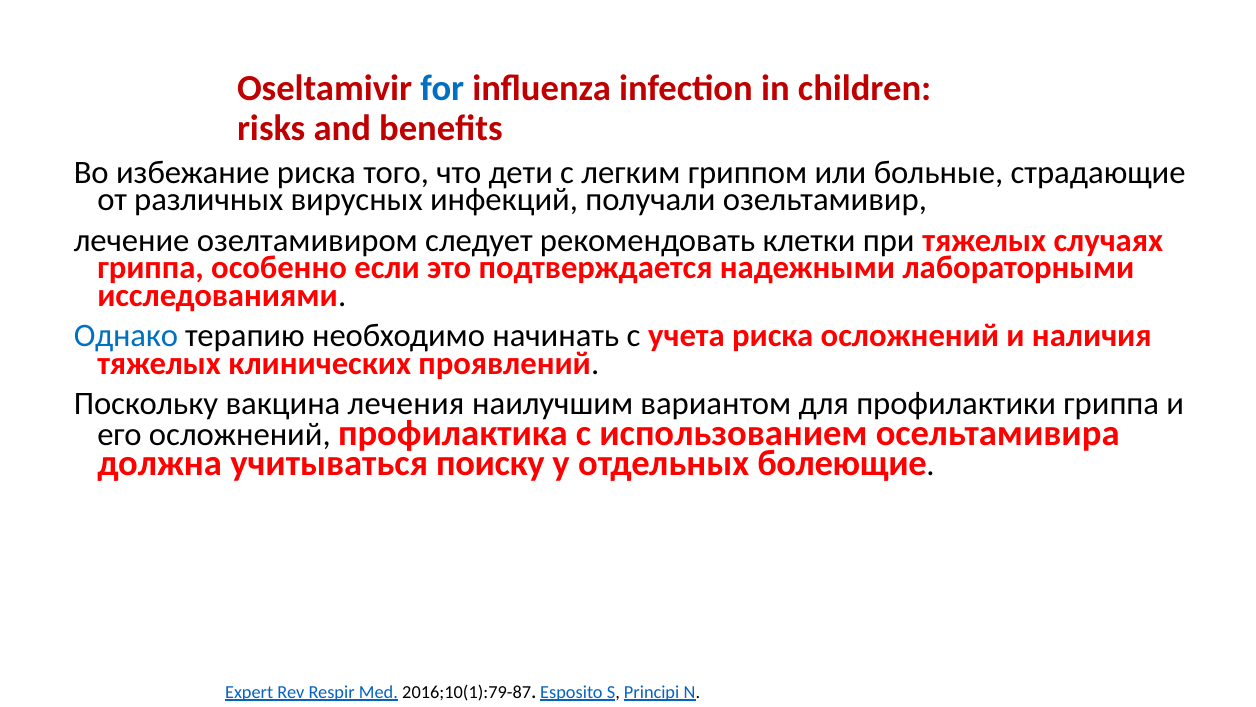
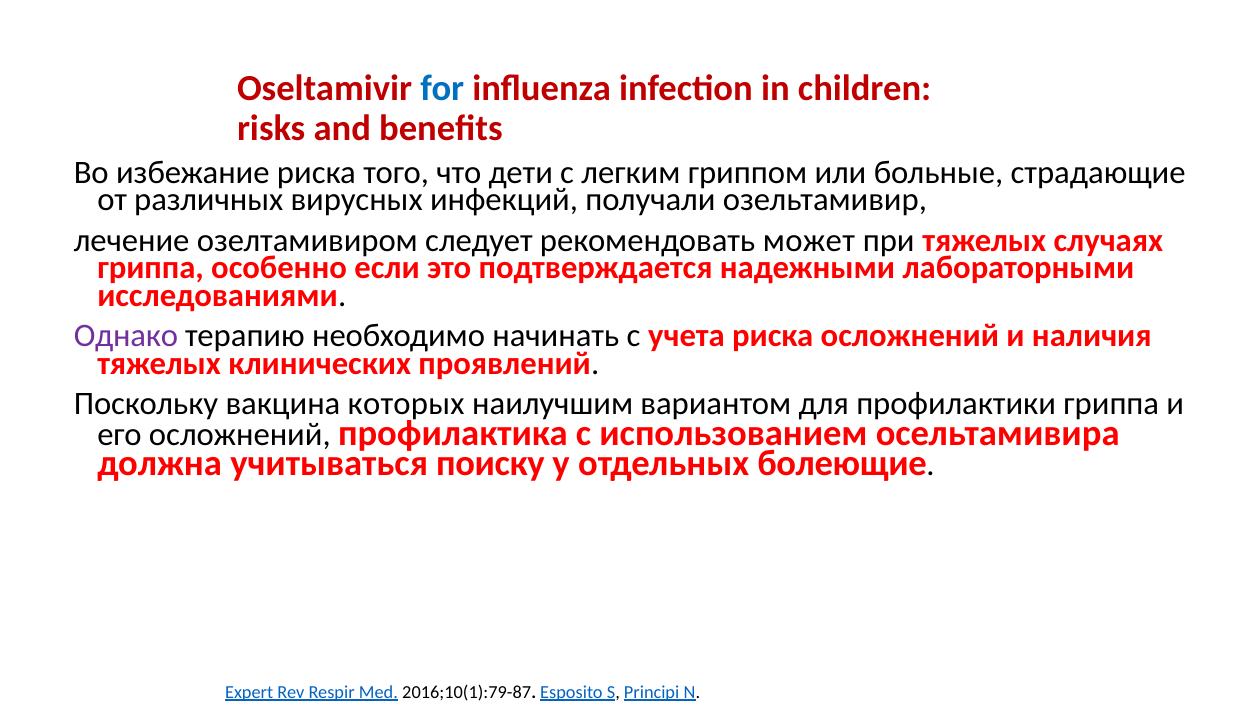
клетки: клетки -> может (809, 240)
Однако colour: blue -> purple (126, 336)
лечения: лечения -> которых (406, 404)
